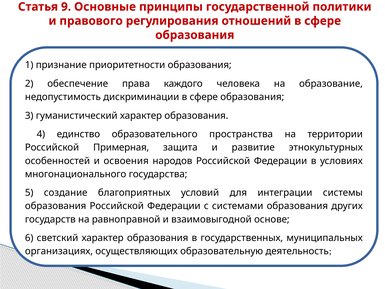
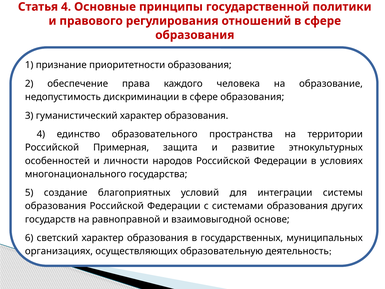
Статья 9: 9 -> 4 (66, 7)
освоения: освоения -> личности (126, 161)
